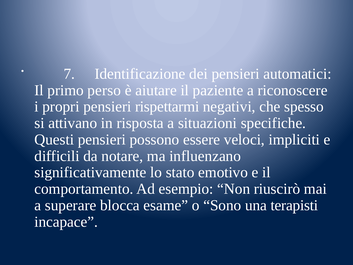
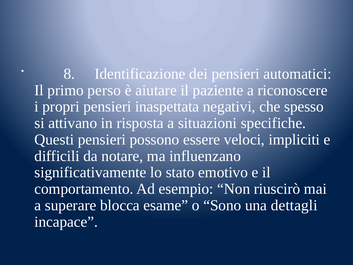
7: 7 -> 8 (69, 74)
rispettarmi: rispettarmi -> inaspettata (167, 107)
terapisti: terapisti -> dettagli (294, 205)
